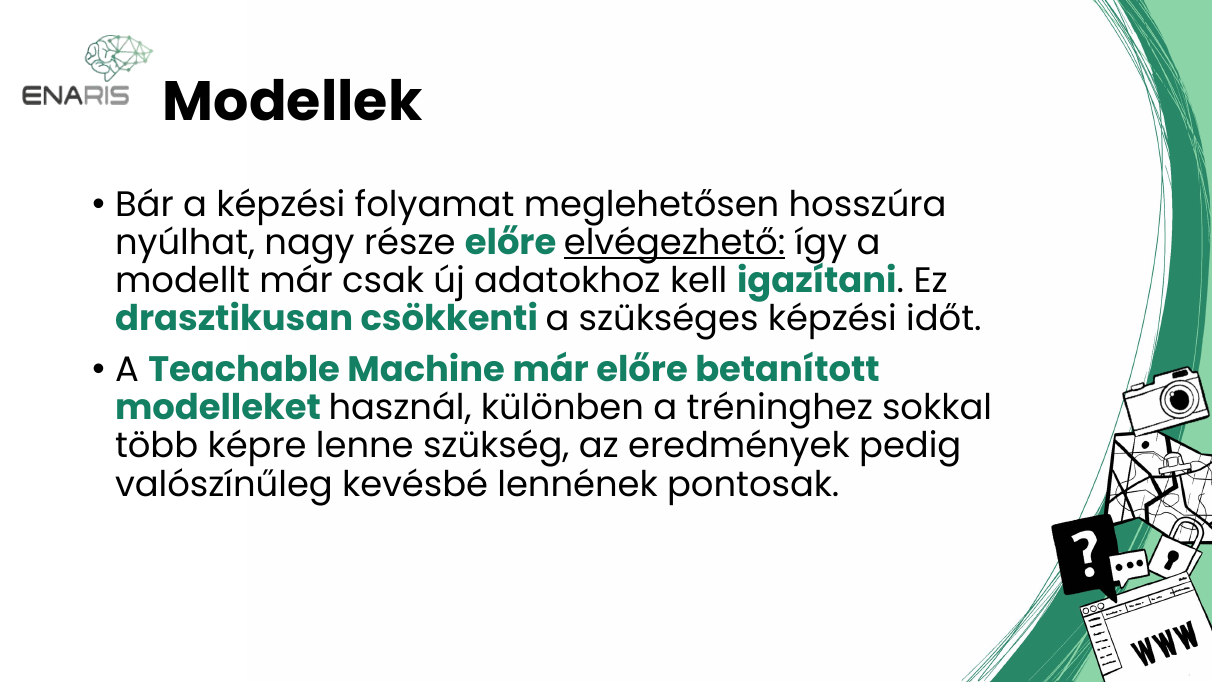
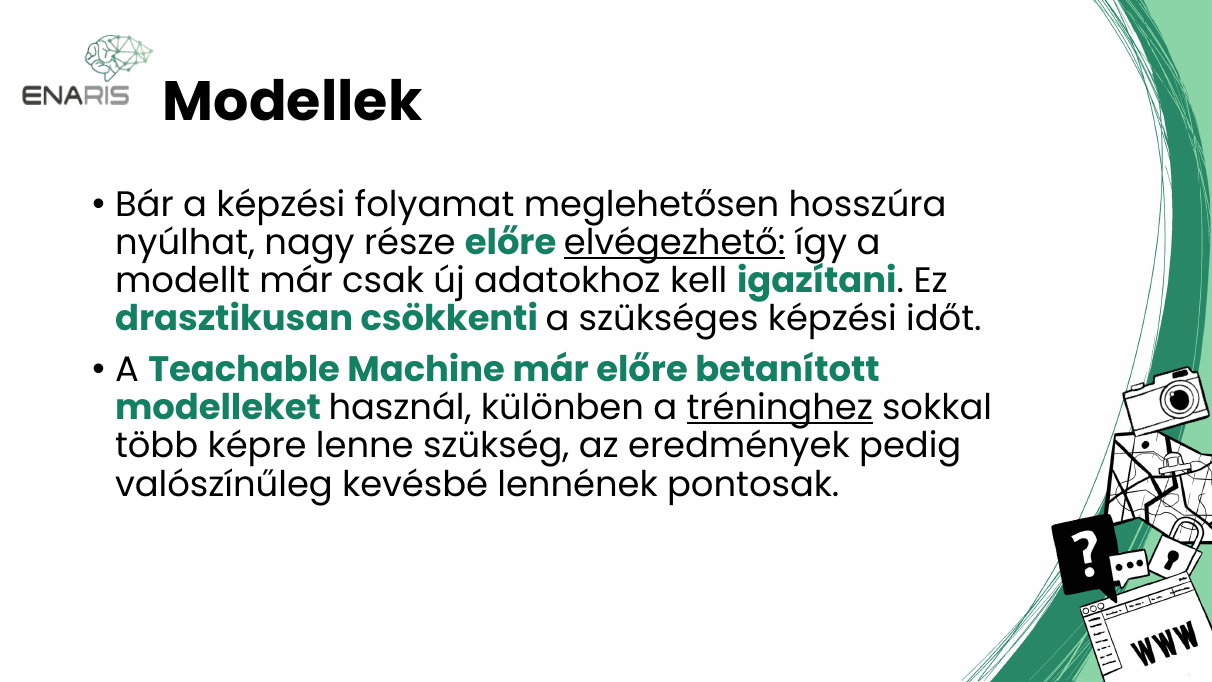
tréninghez underline: none -> present (780, 408)
